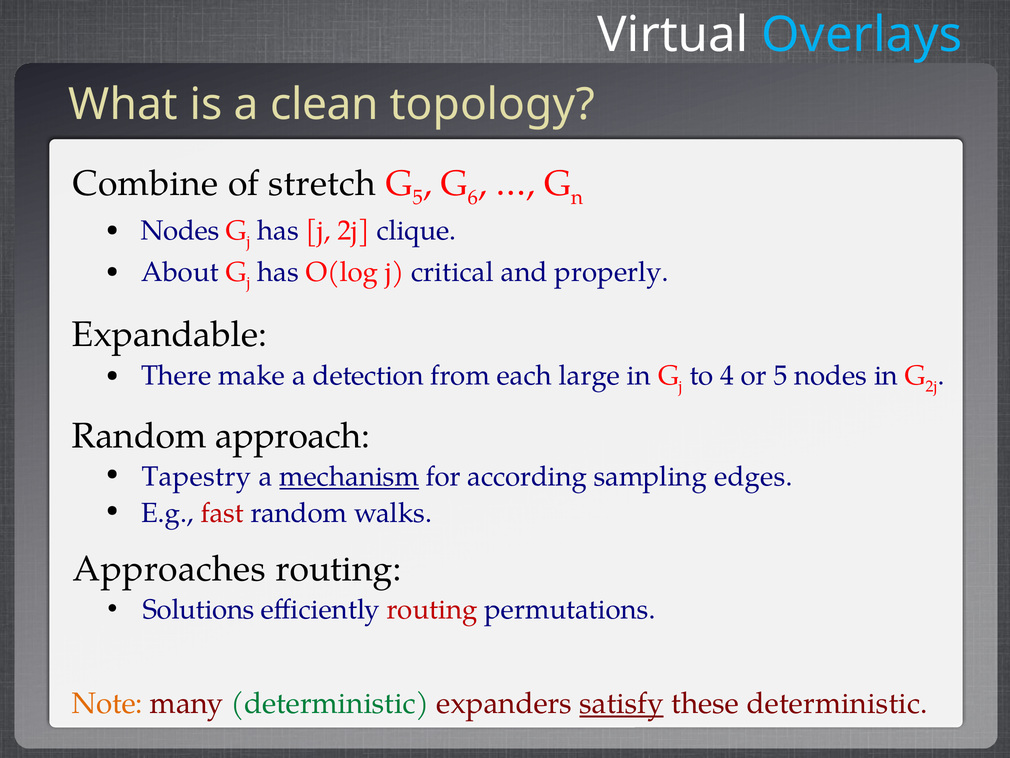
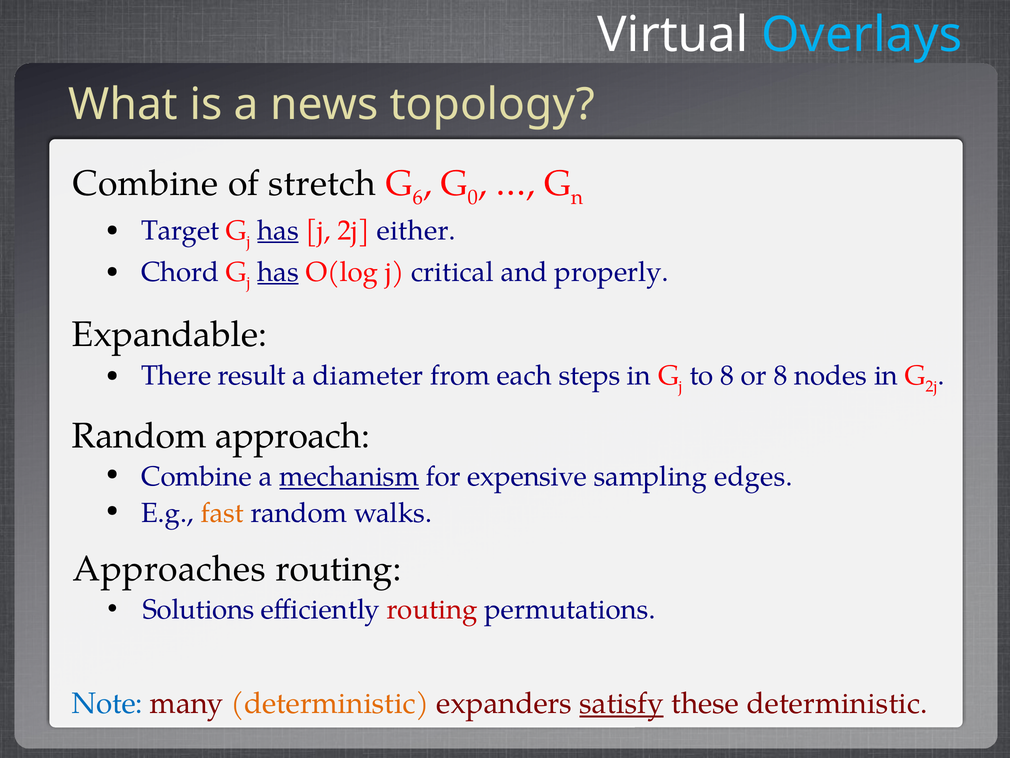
clean: clean -> news (324, 105)
5: 5 -> 6 (418, 197)
6: 6 -> 0 (473, 197)
Nodes: Nodes -> Target (180, 230)
has underline: none -> present (278, 230)
clique: clique -> either (416, 230)
About: About -> Chord (180, 272)
has underline: none -> present (278, 272)
make: make -> result (252, 376)
detection: detection -> diameter (368, 376)
large: large -> steps (590, 376)
to 4: 4 -> 8 (727, 376)
or 5: 5 -> 8 (781, 376)
Tapestry: Tapestry -> Combine (197, 476)
according: according -> expensive (527, 476)
fast colour: red -> orange (222, 513)
Note colour: orange -> blue (107, 703)
deterministic colour: green -> orange (330, 703)
